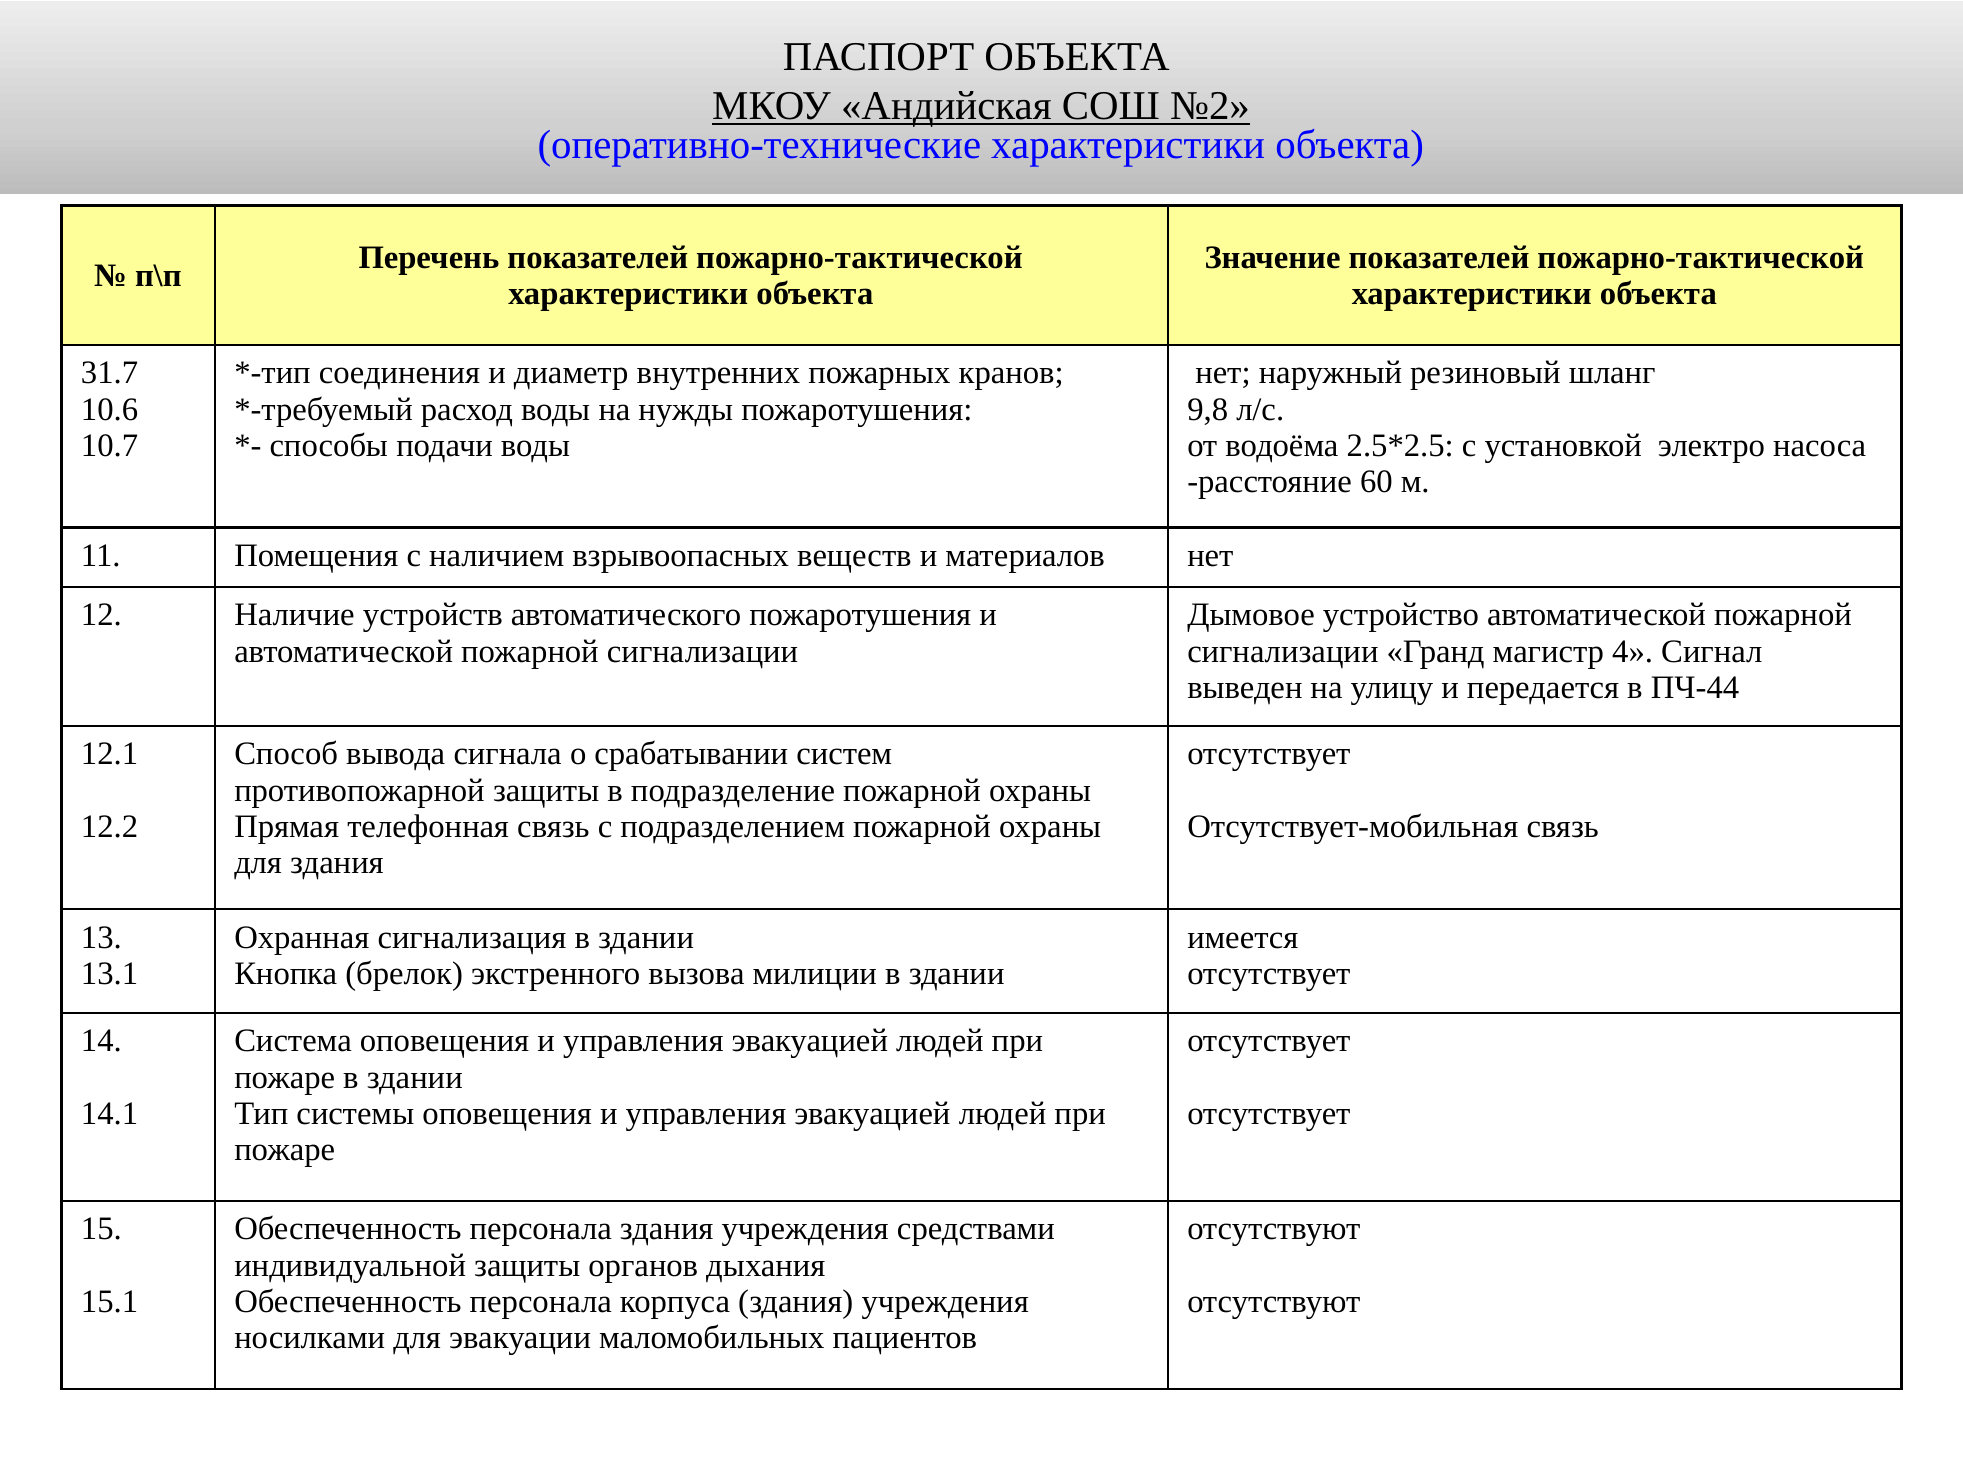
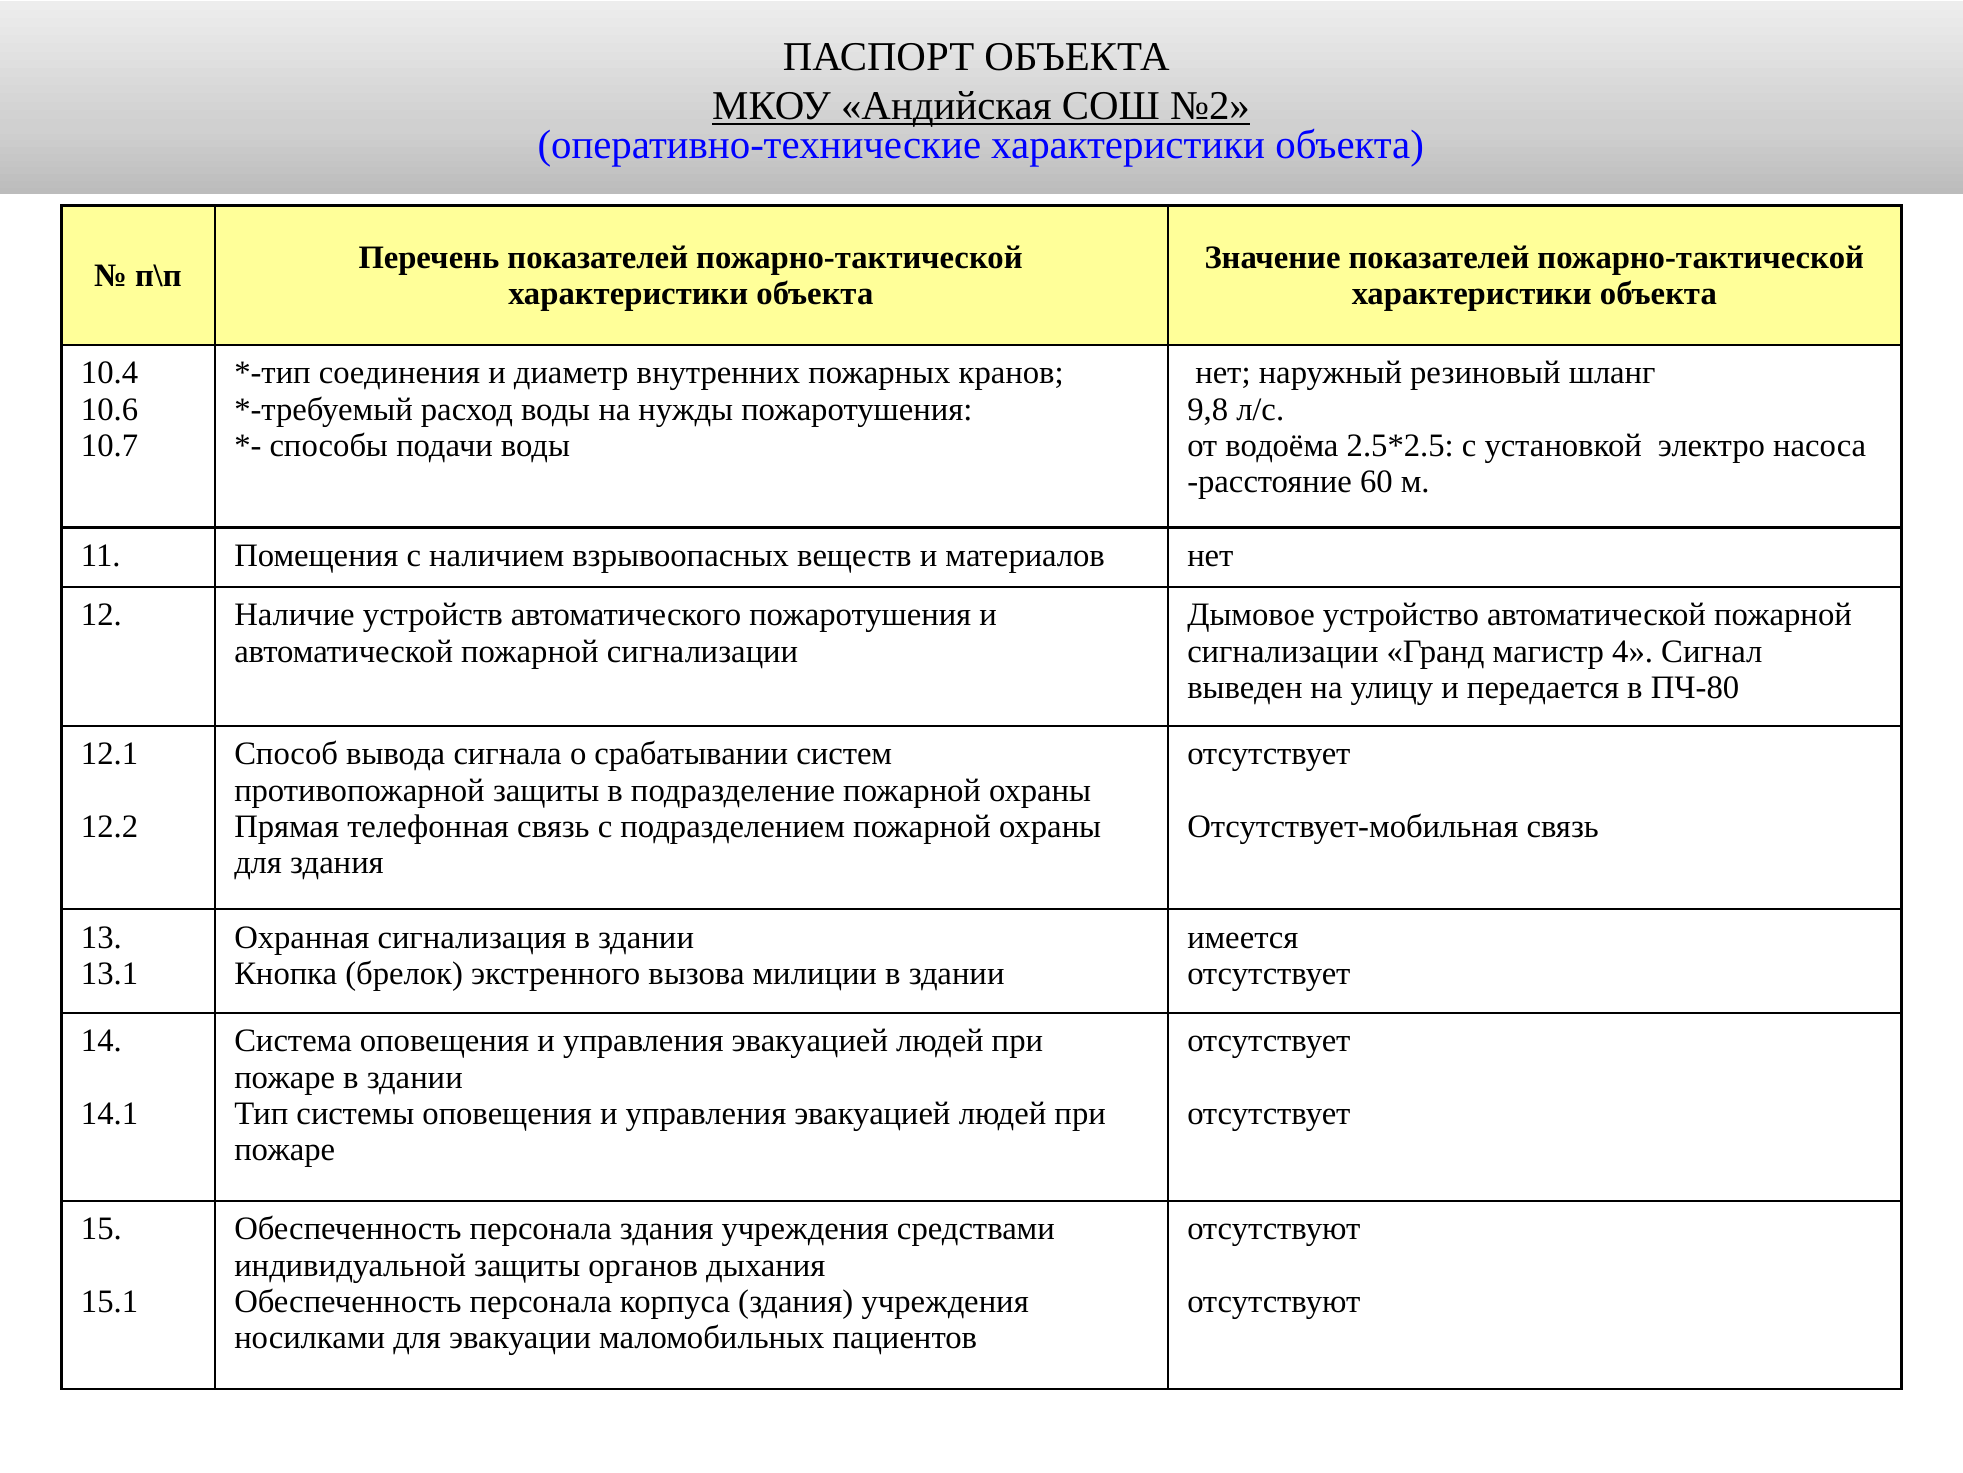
31.7: 31.7 -> 10.4 (110, 373)
ПЧ-44: ПЧ-44 -> ПЧ-80 (1695, 687)
